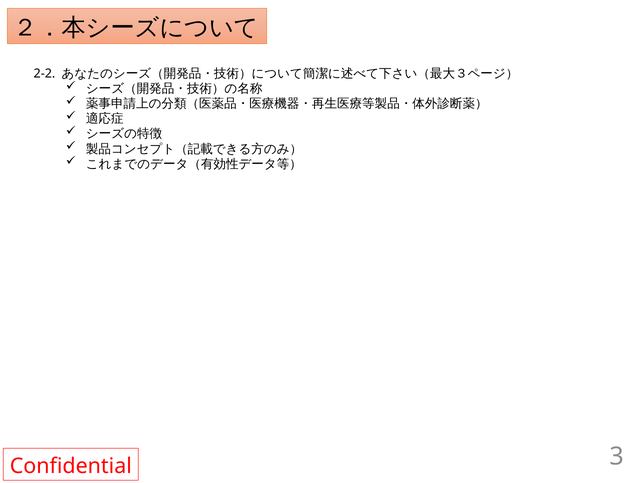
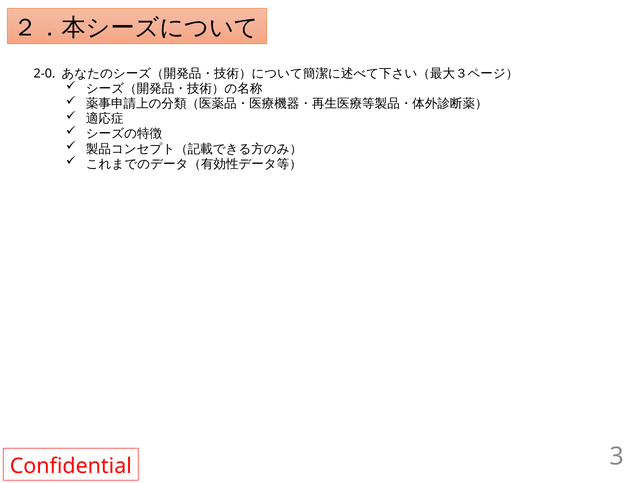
2-2: 2-2 -> 2-0 (44, 74)
